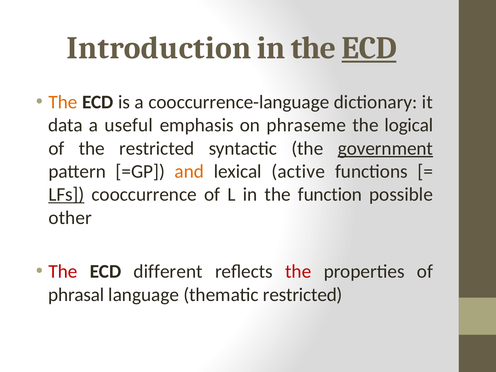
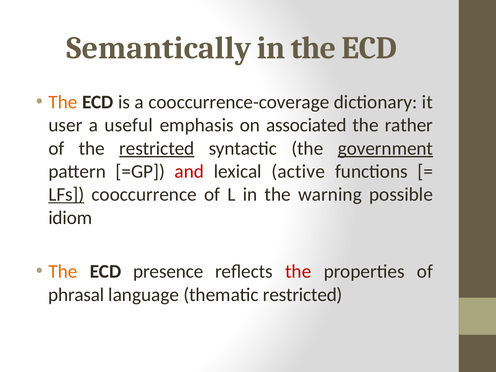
Introduction: Introduction -> Semantically (159, 48)
ECD underline: present -> none (369, 48)
cooccurrence-language: cooccurrence-language -> cooccurrence-coverage (239, 102)
data: data -> user (65, 125)
phraseme: phraseme -> associated (306, 125)
logical: logical -> rather (409, 125)
restricted underline: none -> present (157, 148)
and colour: orange -> red (189, 171)
function: function -> warning (330, 195)
other: other -> idiom (70, 218)
The colour: red -> orange (63, 272)
different: different -> presence (168, 272)
